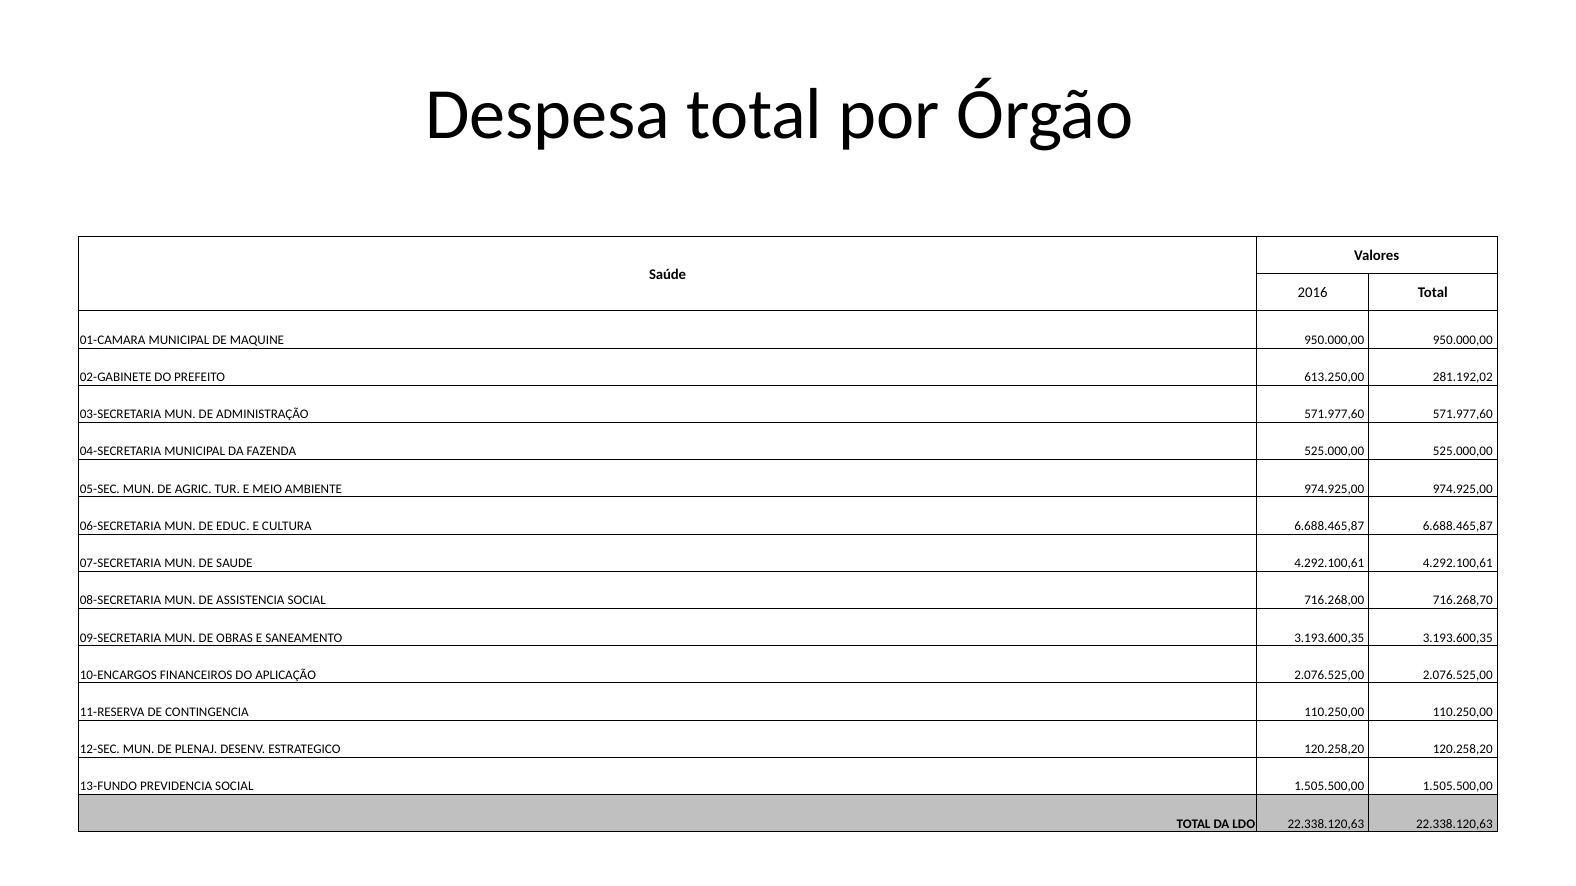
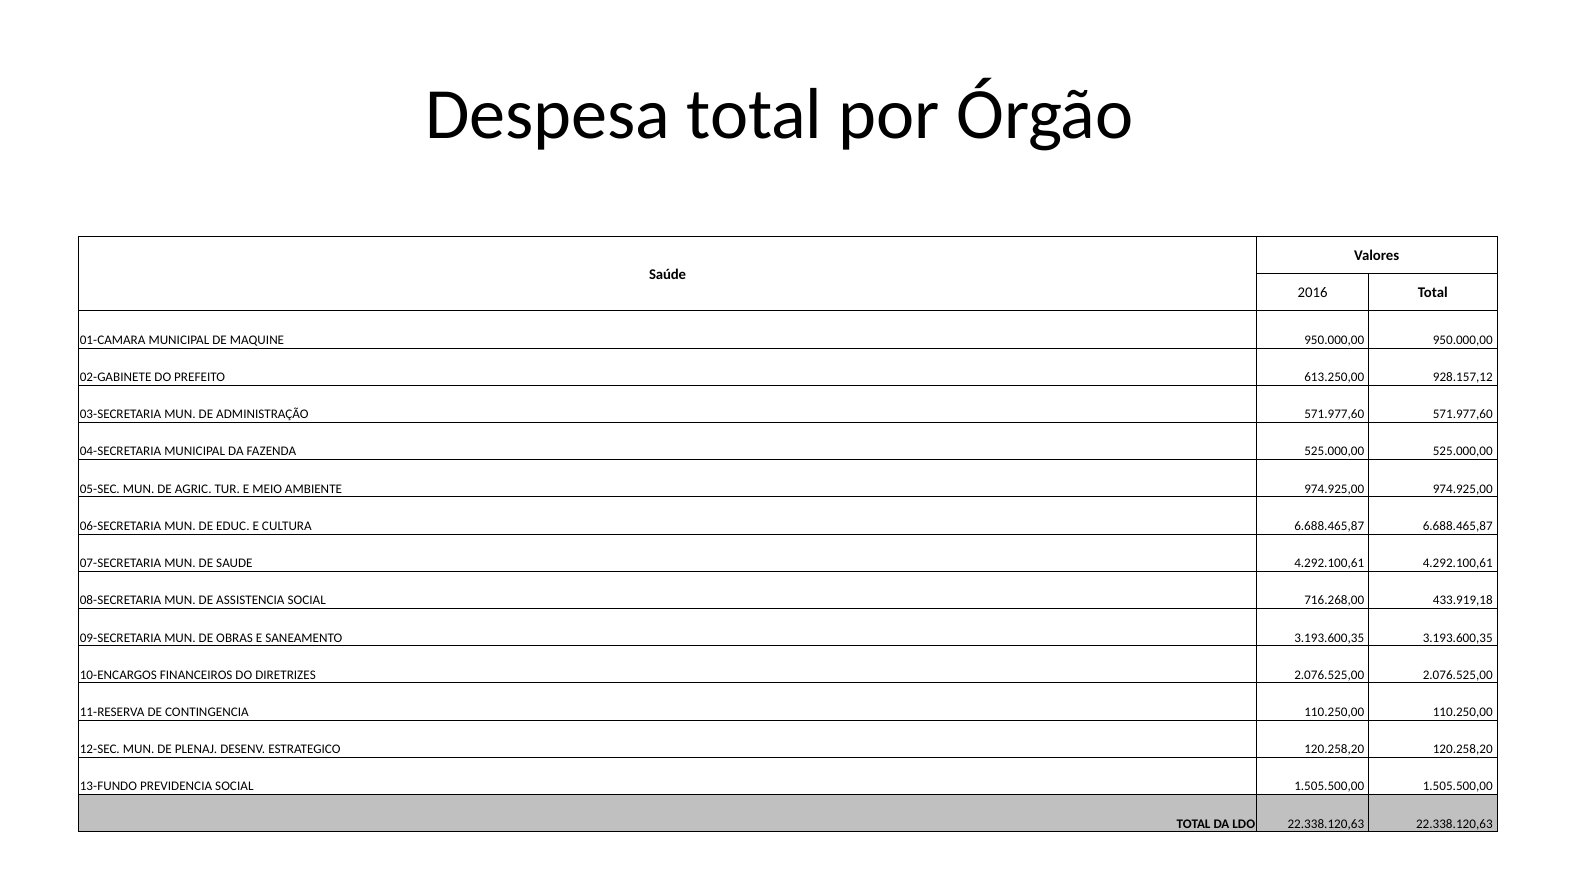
281.192,02: 281.192,02 -> 928.157,12 (1463, 377)
716.268,70: 716.268,70 -> 433.919,18 (1463, 601)
APLICAÇÃO: APLICAÇÃO -> DIRETRIZES (286, 675)
